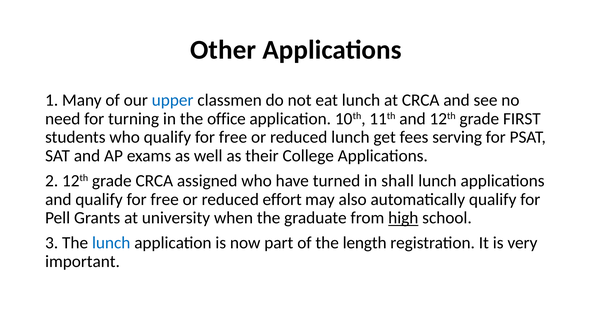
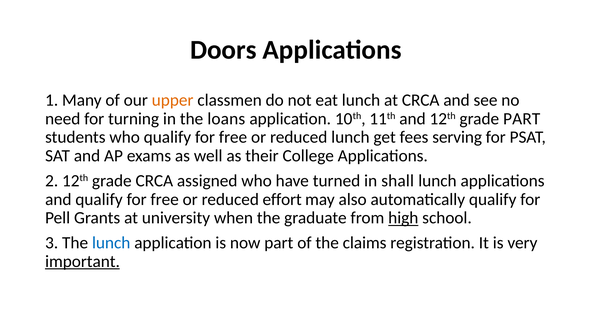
Other: Other -> Doors (223, 50)
upper colour: blue -> orange (173, 100)
office: office -> loans (226, 119)
grade FIRST: FIRST -> PART (522, 119)
length: length -> claims (365, 243)
important underline: none -> present (83, 261)
